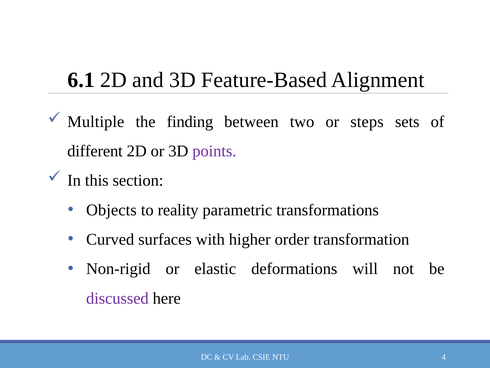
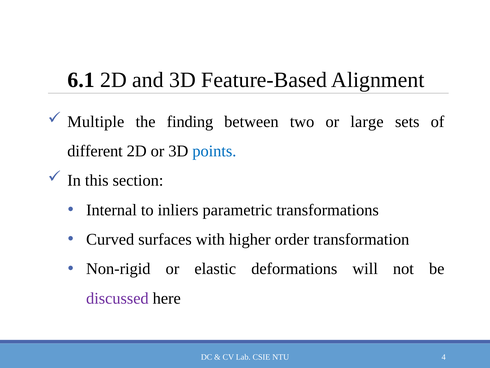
steps: steps -> large (367, 121)
points colour: purple -> blue (214, 151)
Objects: Objects -> Internal (111, 210)
reality: reality -> inliers (178, 210)
